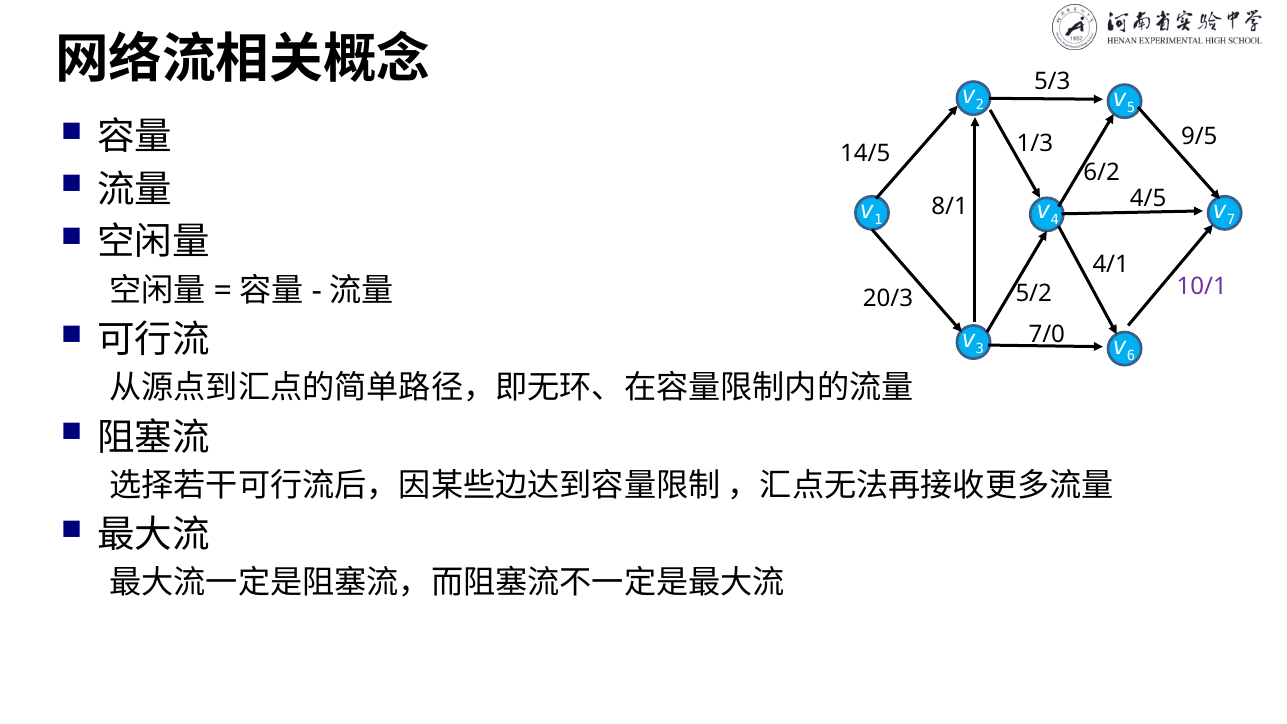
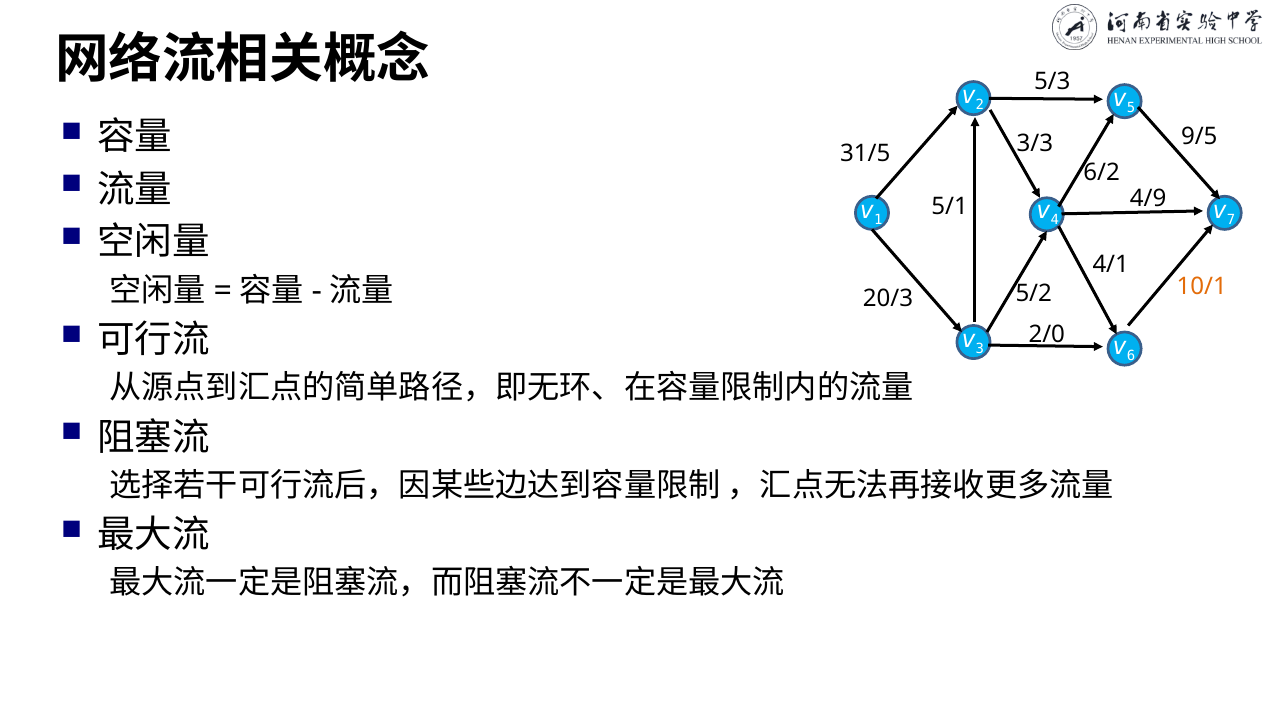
1/3: 1/3 -> 3/3 (1035, 144)
14/5: 14/5 -> 31/5 (865, 153)
4/5: 4/5 -> 4/9 (1148, 199)
8/1: 8/1 -> 5/1 (950, 206)
10/1 colour: purple -> orange (1202, 287)
7/0: 7/0 -> 2/0 (1047, 335)
